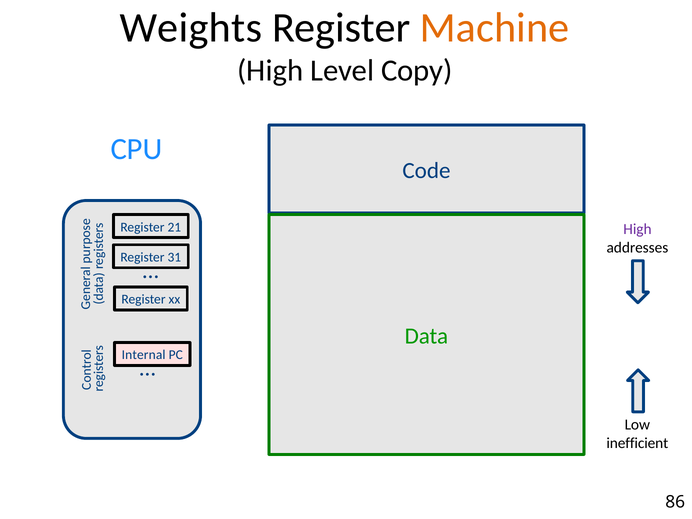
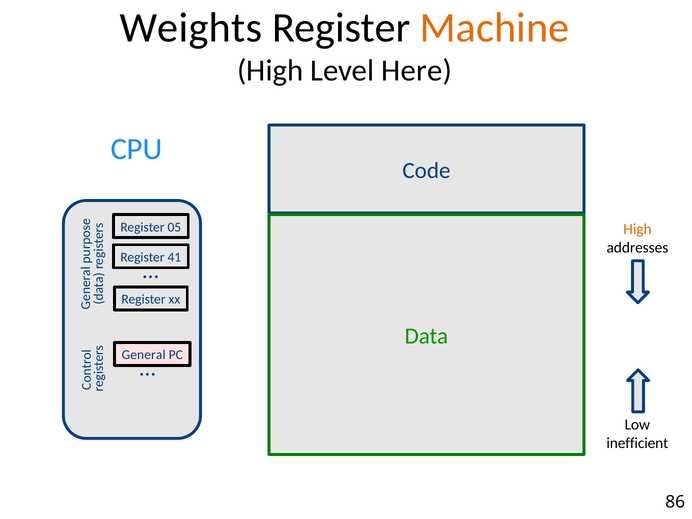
Copy: Copy -> Here (417, 71)
21: 21 -> 05 (174, 227)
High colour: purple -> orange (637, 229)
31: 31 -> 41 (174, 257)
Internal: Internal -> General (144, 355)
